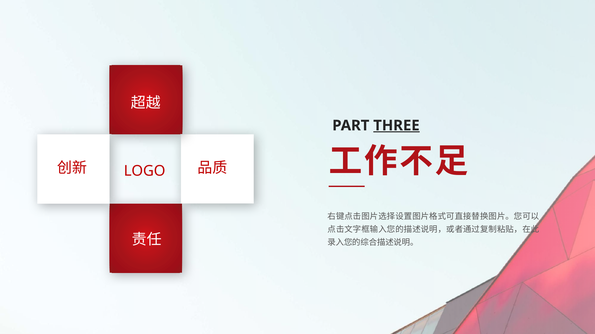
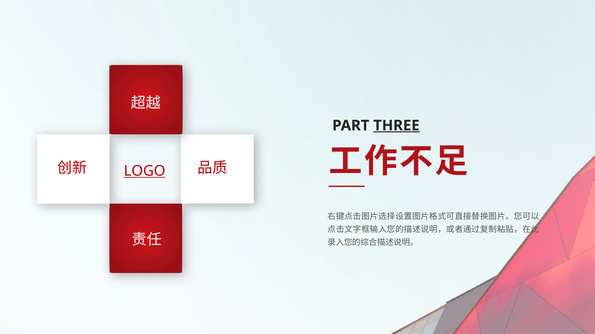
LOGO underline: none -> present (145, 171)
